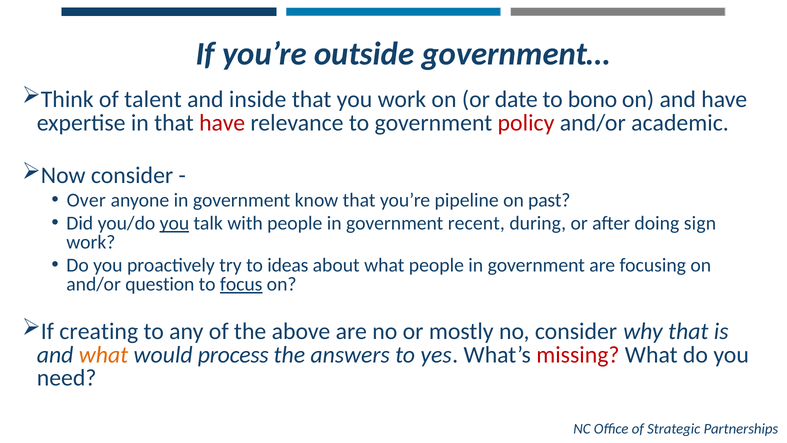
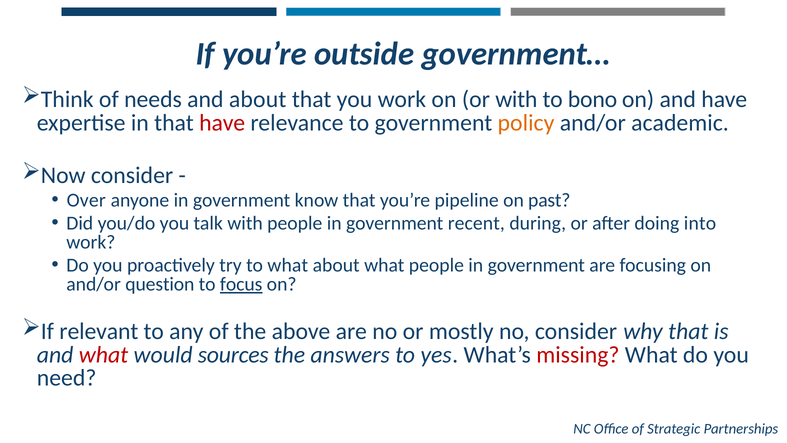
talent: talent -> needs (153, 99)
and inside: inside -> about (258, 99)
or date: date -> with (516, 99)
policy colour: red -> orange (526, 123)
you underline: present -> none (174, 223)
sign: sign -> into (700, 223)
to ideas: ideas -> what (288, 265)
creating: creating -> relevant (99, 331)
what colour: orange -> red (103, 354)
process: process -> sources (233, 354)
